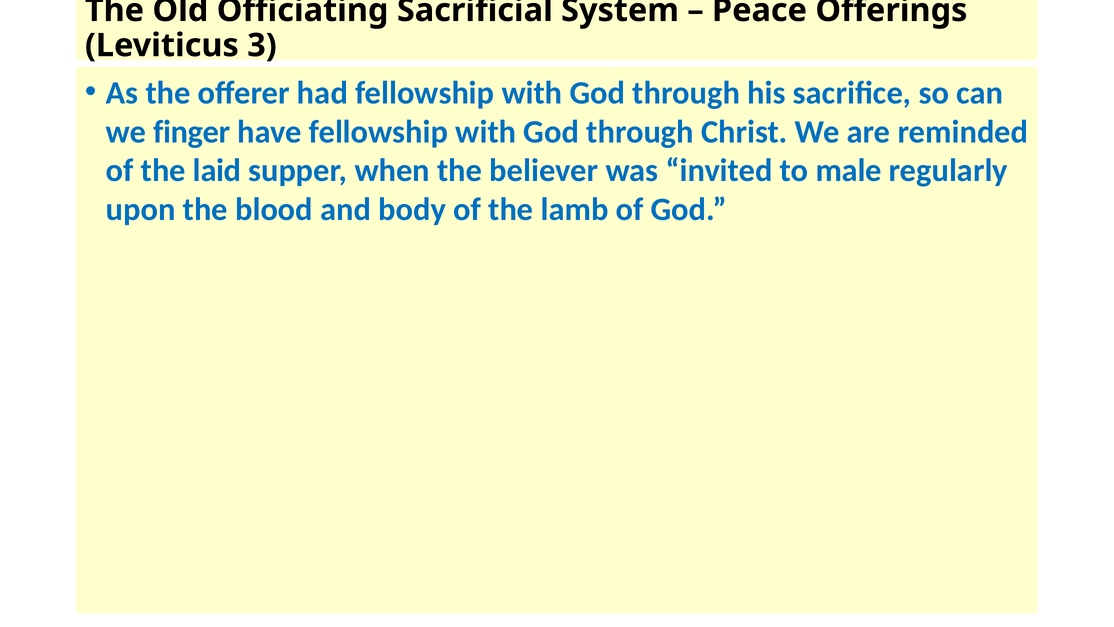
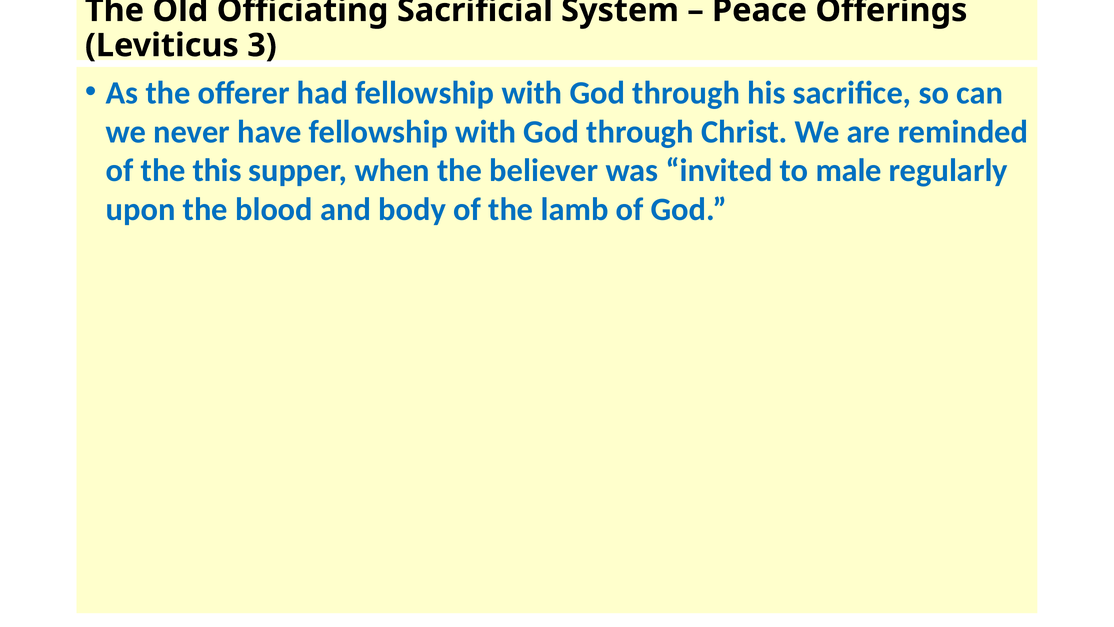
finger: finger -> never (192, 132)
laid: laid -> this (217, 171)
